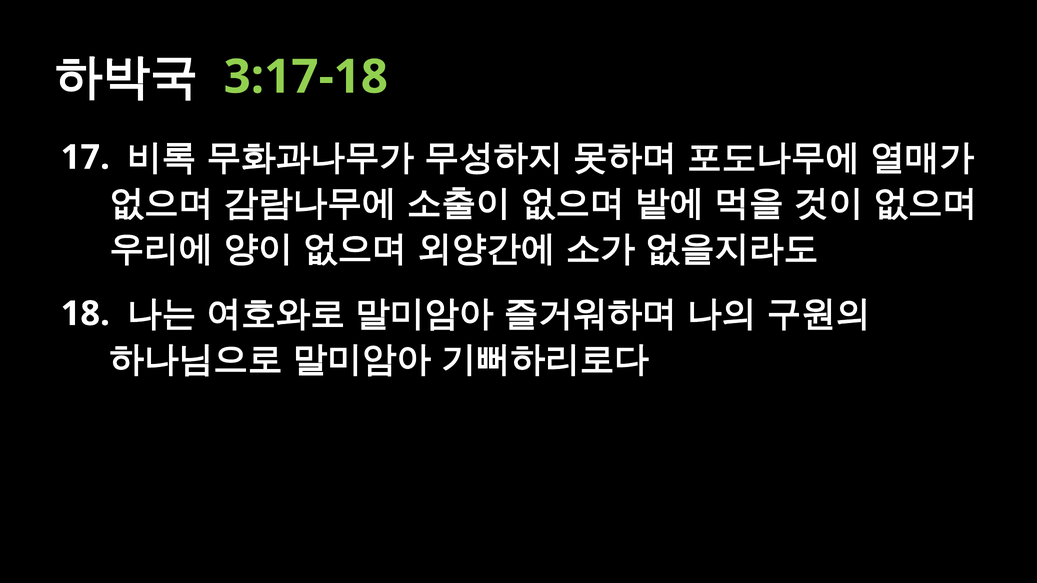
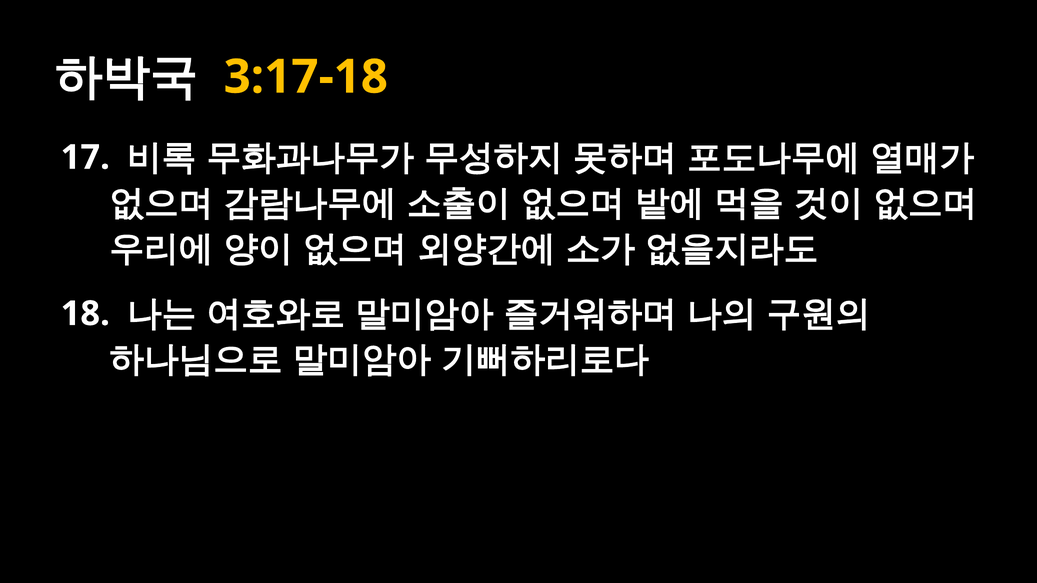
3:17-18 colour: light green -> yellow (306, 77)
